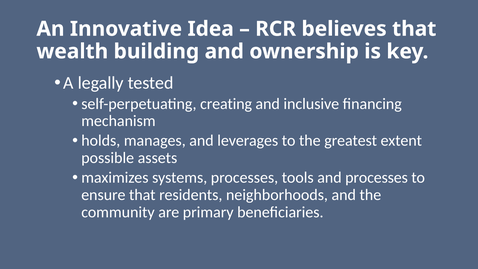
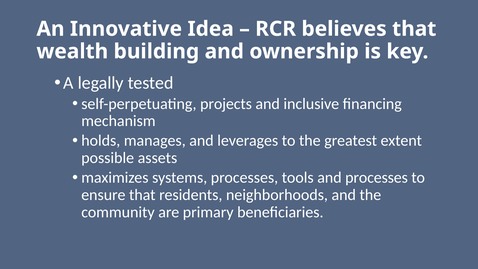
creating: creating -> projects (226, 104)
